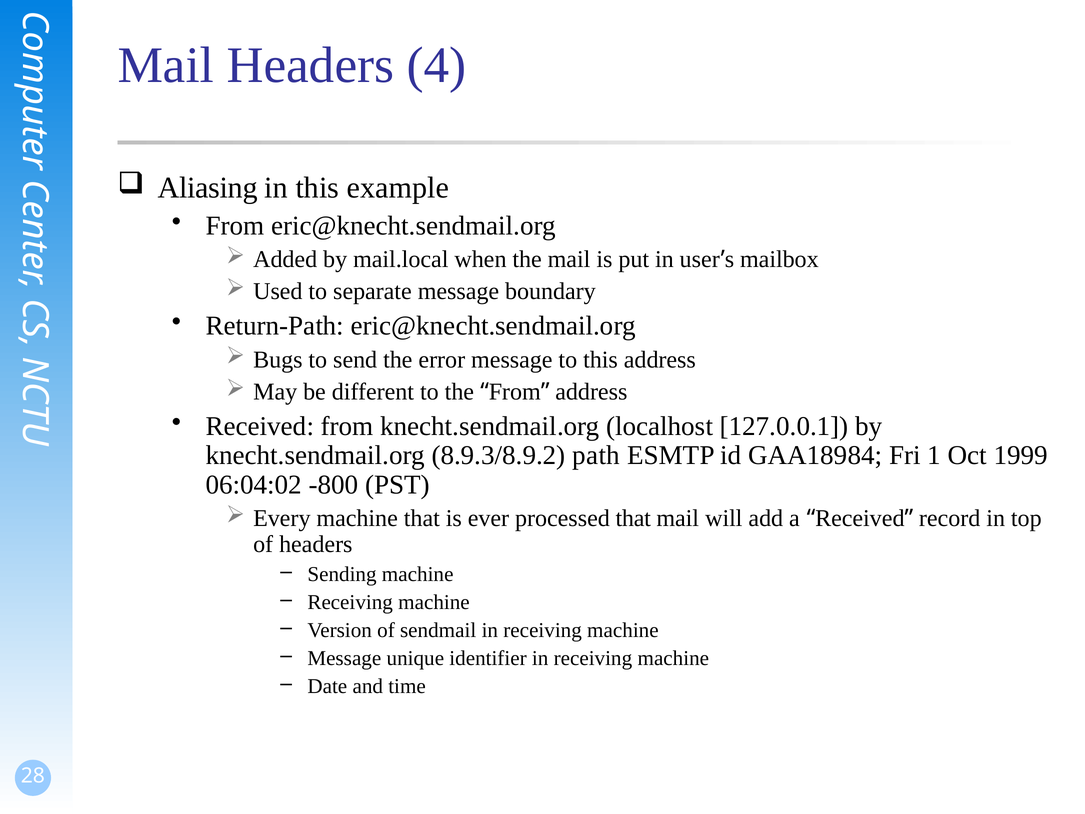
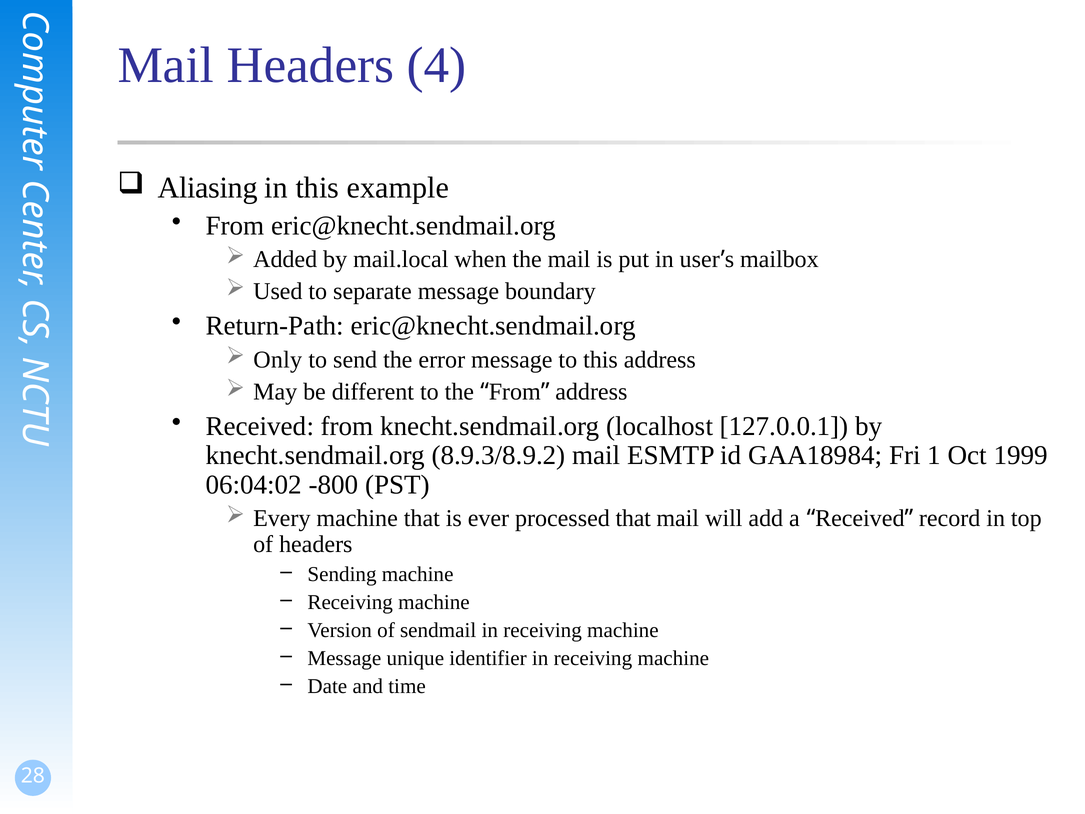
Bugs: Bugs -> Only (278, 359)
8.9.3/8.9.2 path: path -> mail (596, 455)
